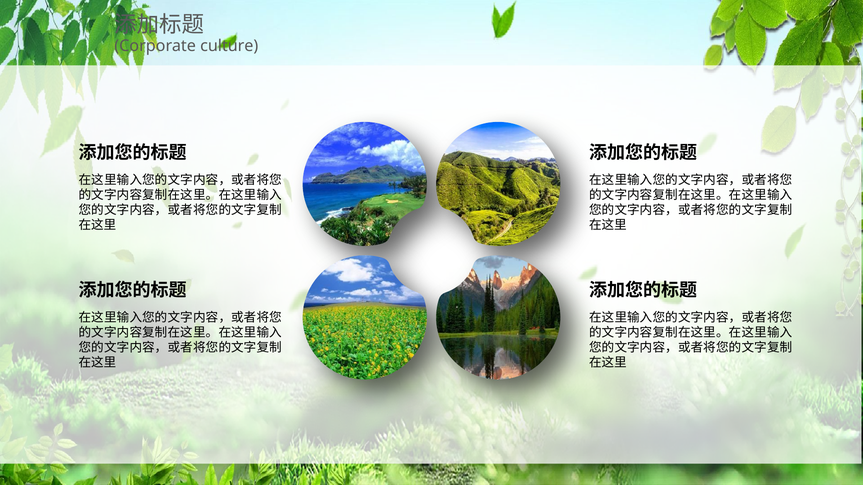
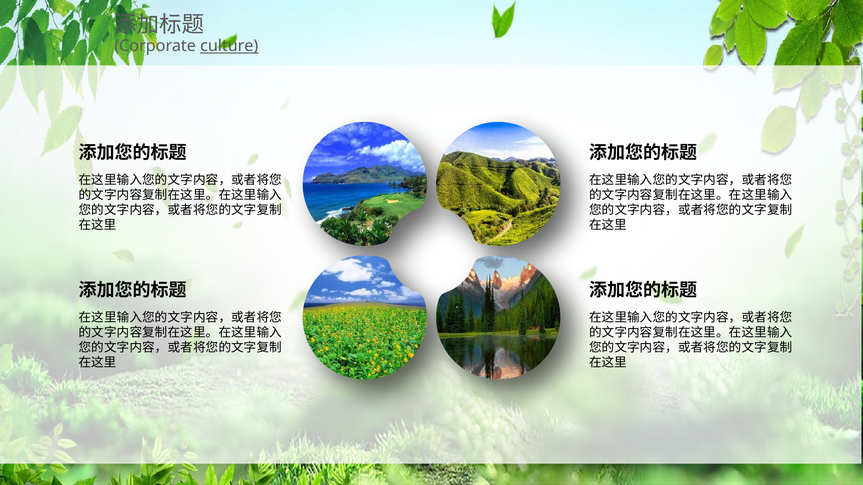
culture underline: none -> present (229, 46)
